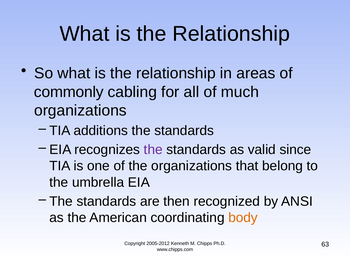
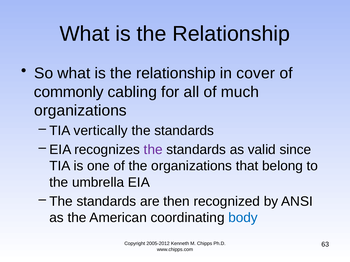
areas: areas -> cover (256, 73)
additions: additions -> vertically (101, 131)
body colour: orange -> blue (243, 218)
